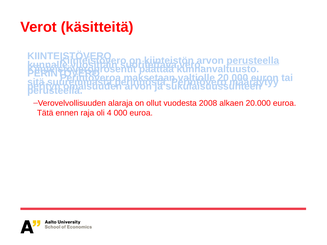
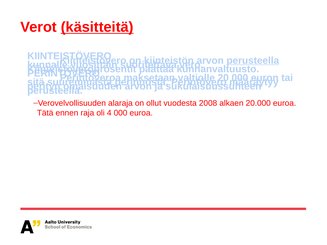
käsitteitä underline: none -> present (97, 27)
